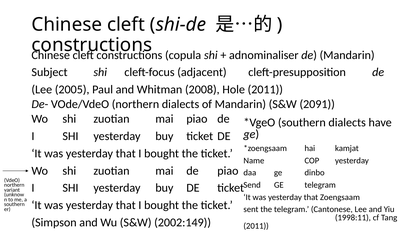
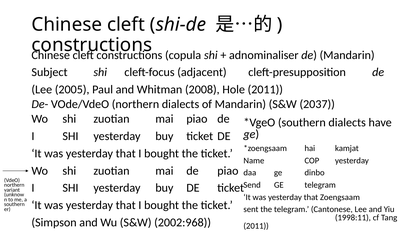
2091: 2091 -> 2037 (317, 104)
2002:149: 2002:149 -> 2002:968 (183, 223)
